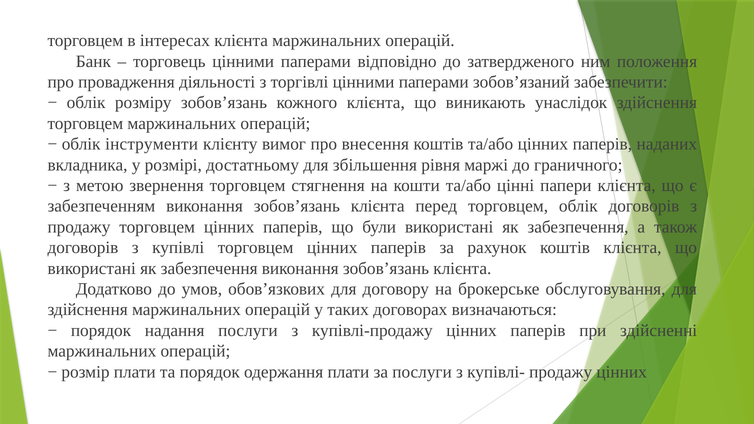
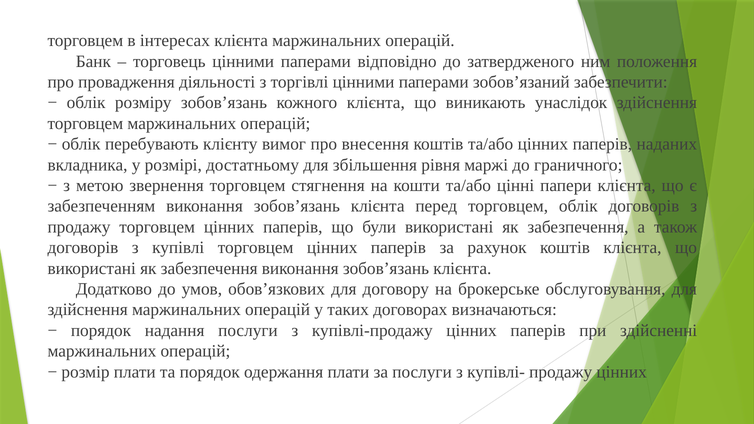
інструменти: інструменти -> перебувають (152, 144)
